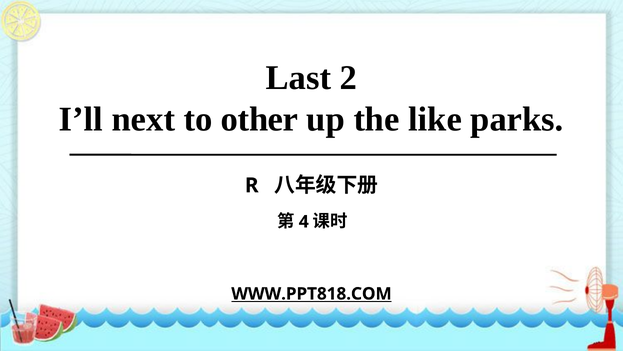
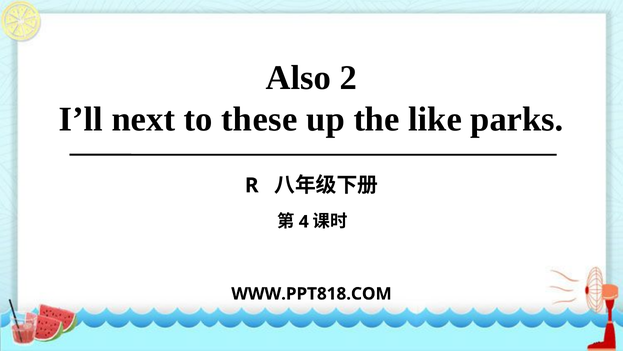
Last: Last -> Also (299, 78)
other: other -> these (259, 119)
WWW.PPT818.COM underline: present -> none (312, 293)
